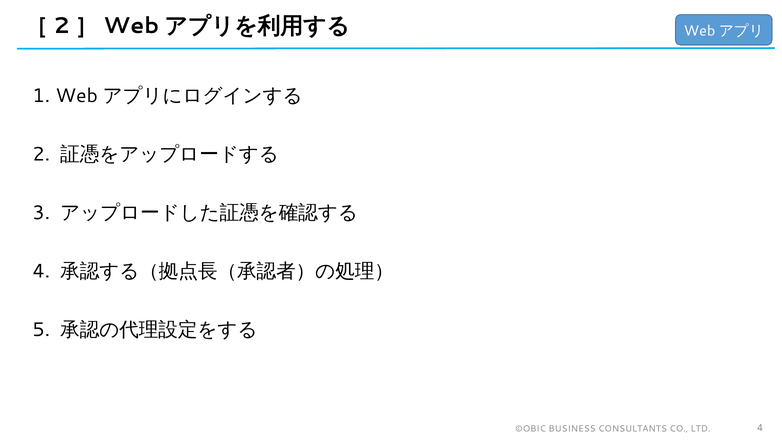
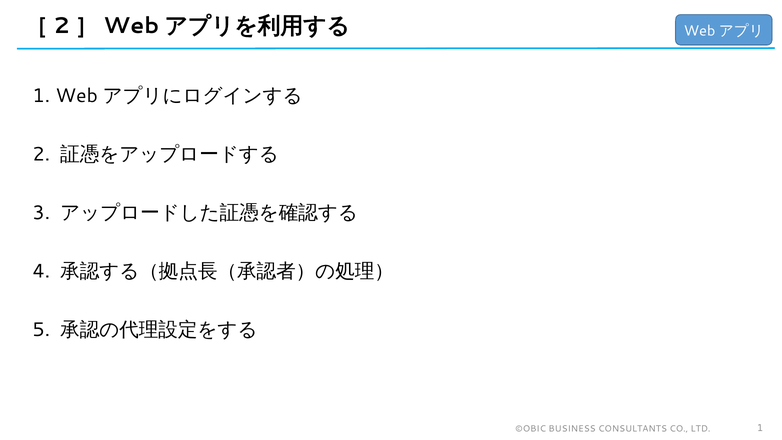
LTD 4: 4 -> 1 (760, 428)
